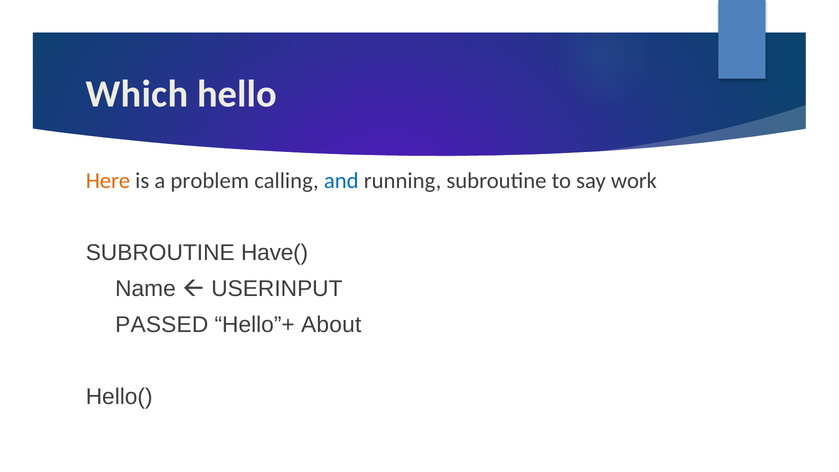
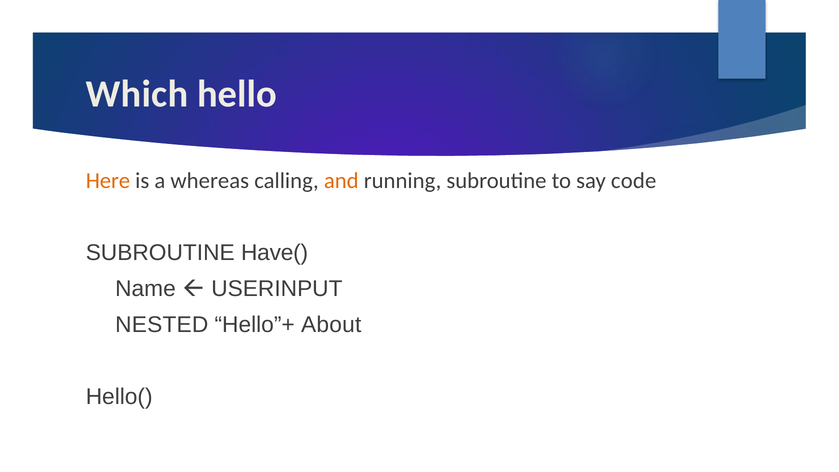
problem: problem -> whereas (210, 181)
and colour: blue -> orange (341, 181)
work: work -> code (634, 181)
PASSED: PASSED -> NESTED (162, 325)
